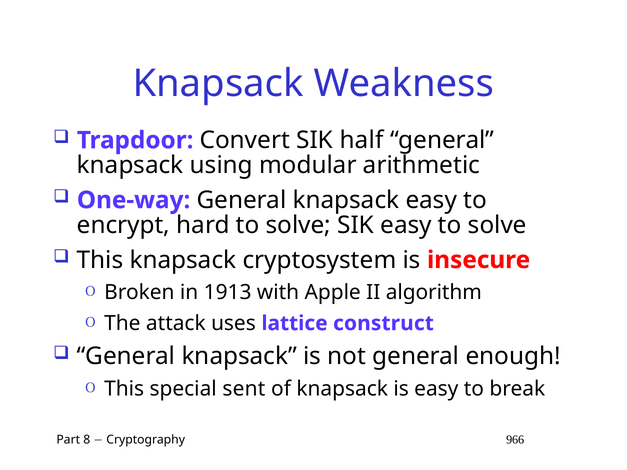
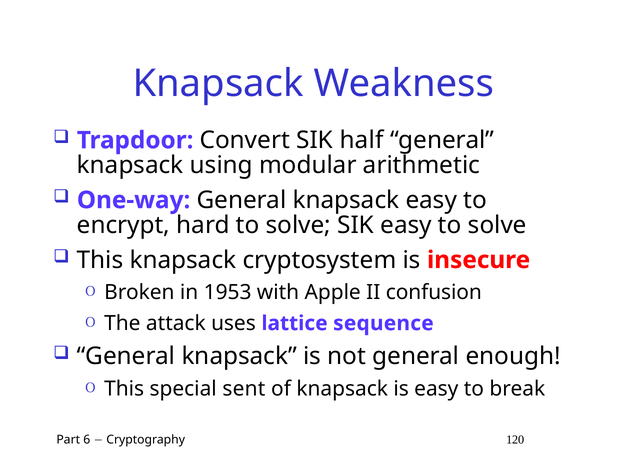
1913: 1913 -> 1953 (228, 293)
algorithm: algorithm -> confusion (434, 293)
construct: construct -> sequence (383, 323)
8: 8 -> 6 (87, 440)
966: 966 -> 120 (515, 440)
